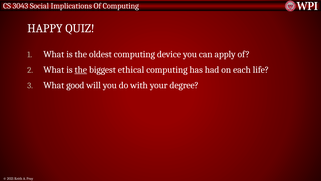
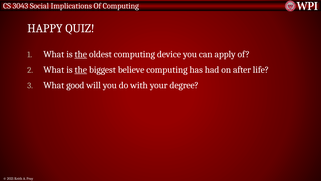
the underline: none -> present (81, 54)
ethical: ethical -> believe (131, 70)
each: each -> after (242, 70)
